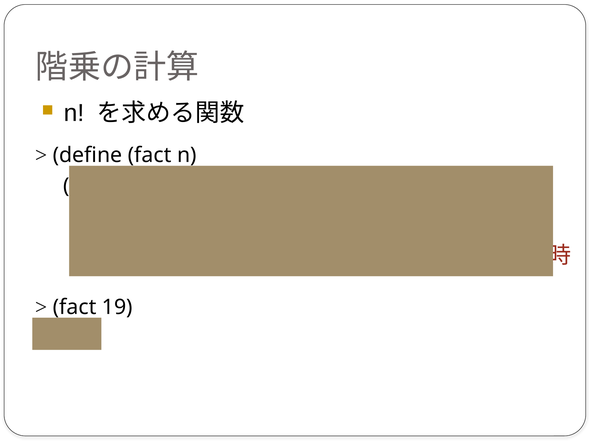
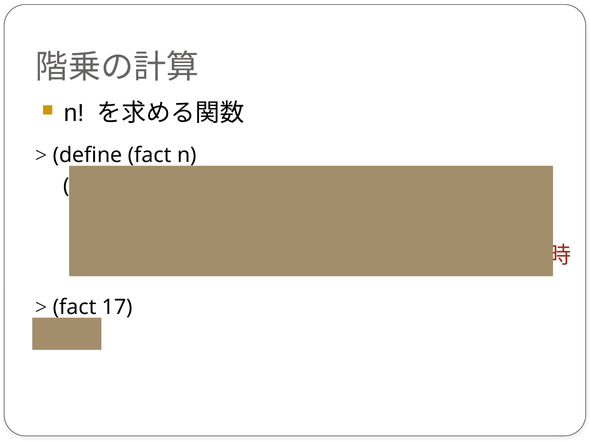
19: 19 -> 17 (117, 307)
